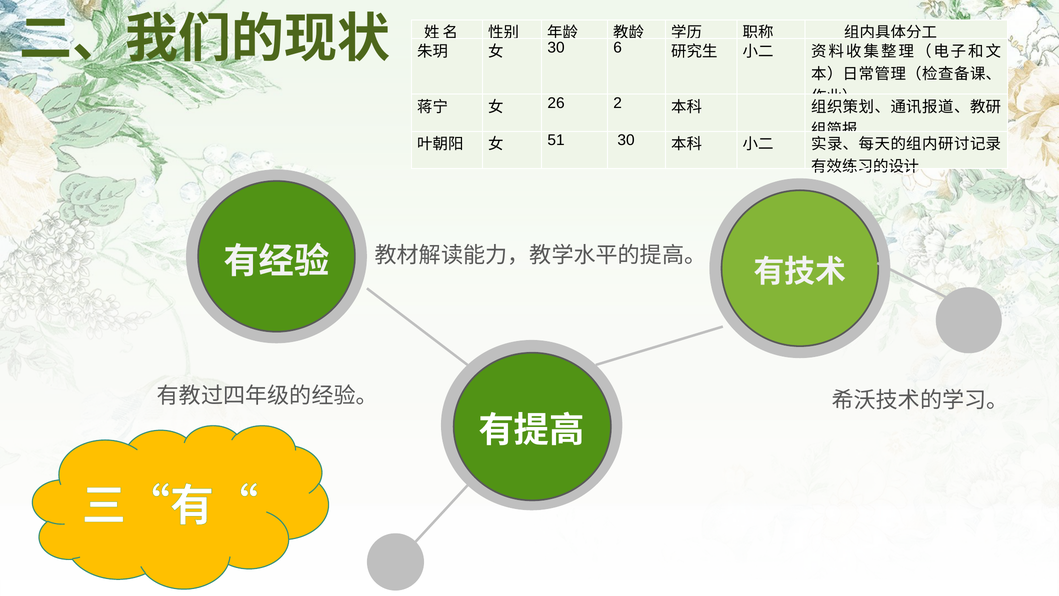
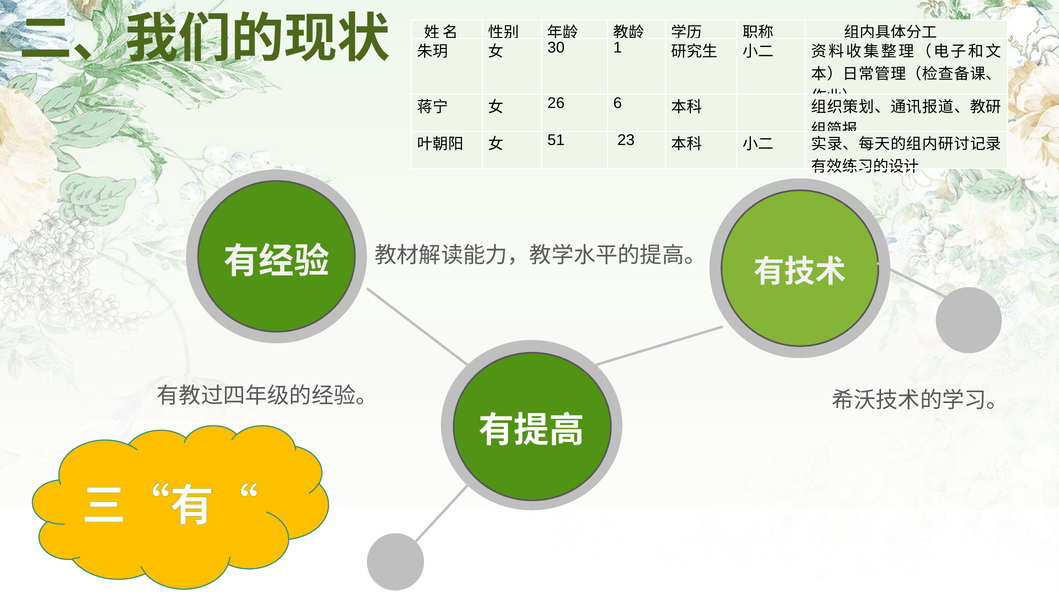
6: 6 -> 1 (618, 47)
2: 2 -> 6 (618, 103)
51 30: 30 -> 23 (626, 140)
